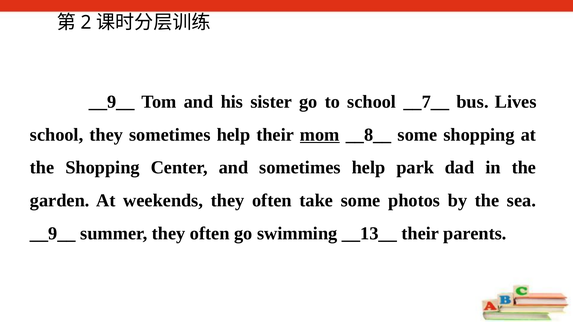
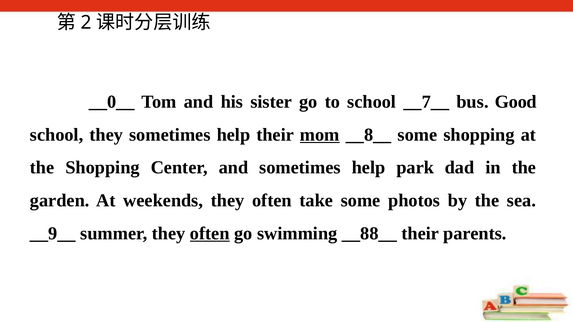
__9__: __9__ -> __0__ (112, 102)
Lives: Lives -> Good (516, 102)
often underline: none -> present (210, 234)
__13__: __13__ -> __88__ (369, 234)
